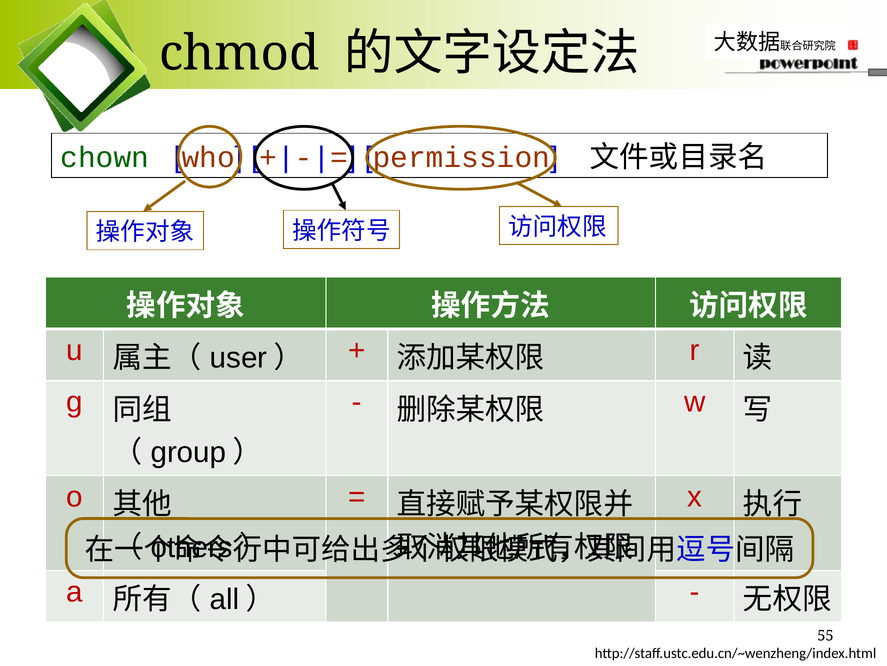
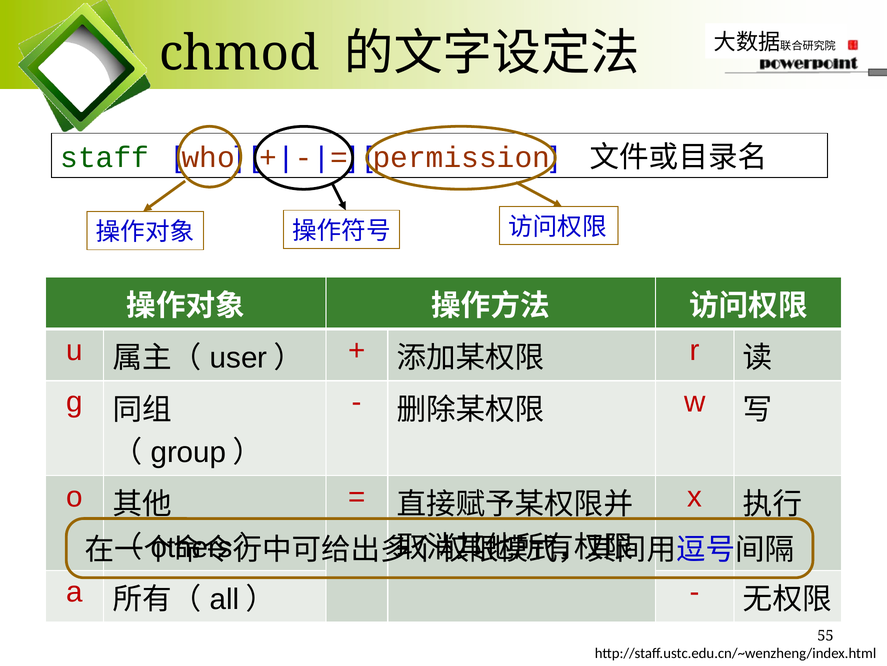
chown: chown -> staff (105, 157)
